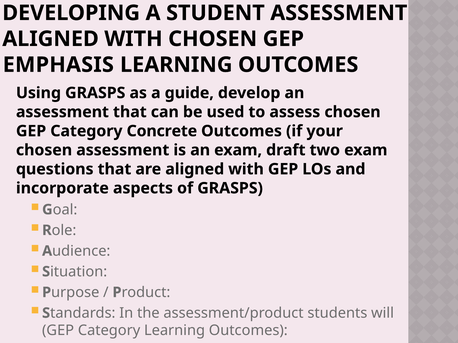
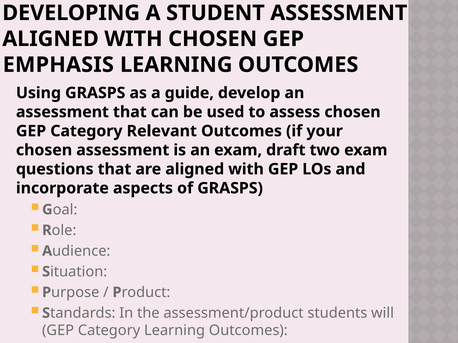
Concrete: Concrete -> Relevant (162, 131)
